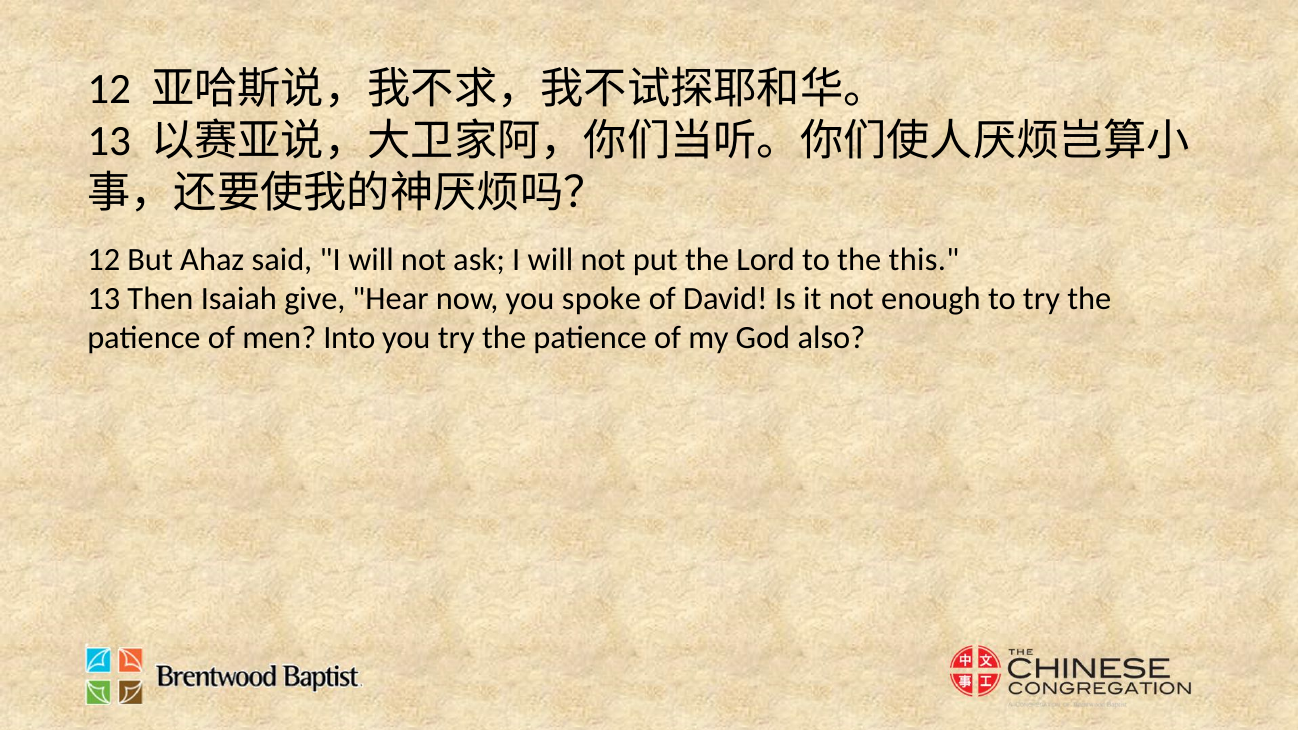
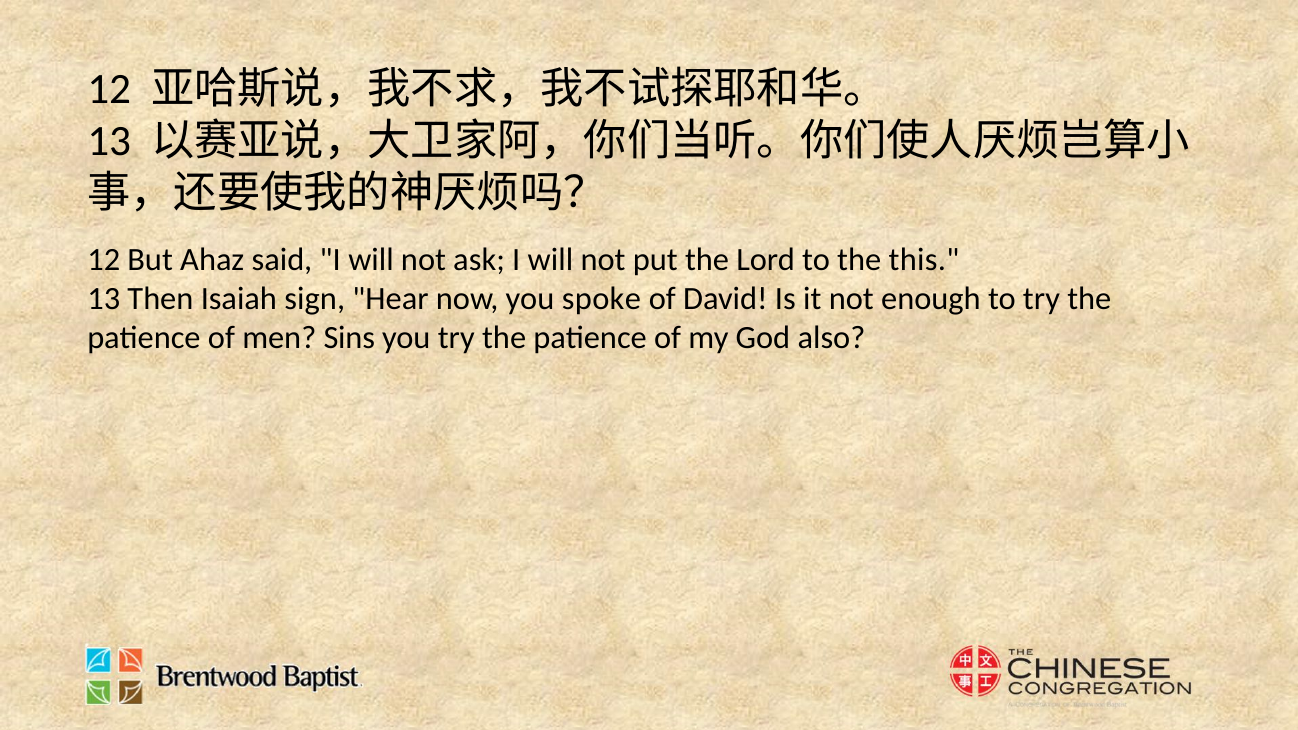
give: give -> sign (315, 299)
Into: Into -> Sins (349, 338)
